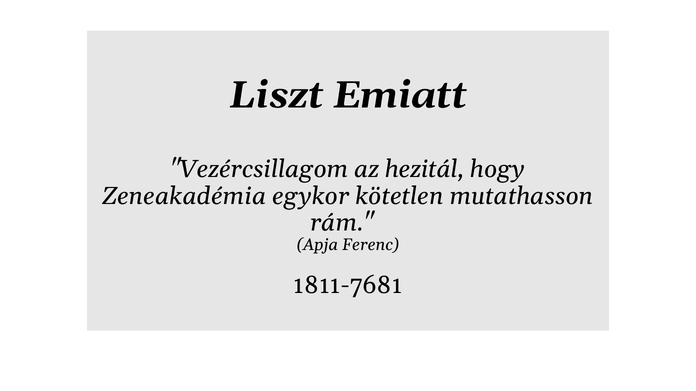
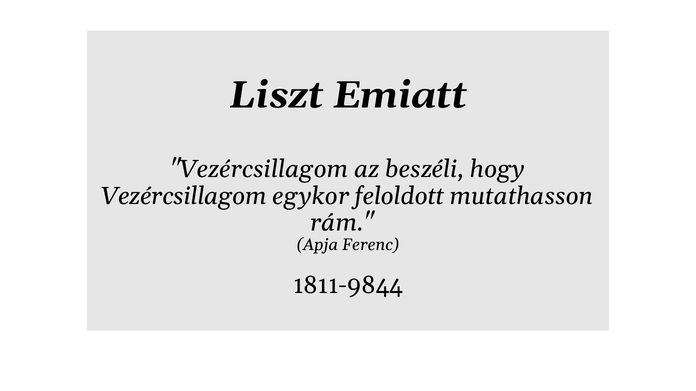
hezitál: hezitál -> beszéli (425, 170)
Zeneakadémia: Zeneakadémia -> Vezércsillagom (184, 196)
kötetlen: kötetlen -> feloldott (400, 196)
1811-7681: 1811-7681 -> 1811-9844 (348, 285)
